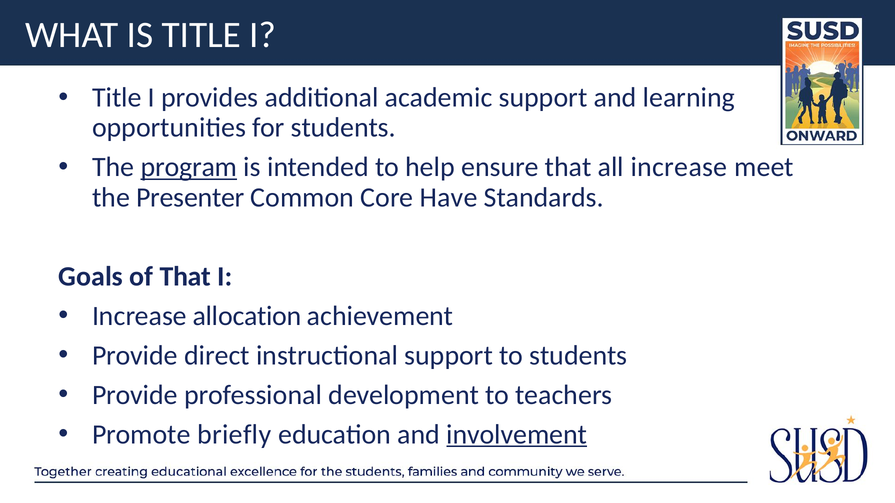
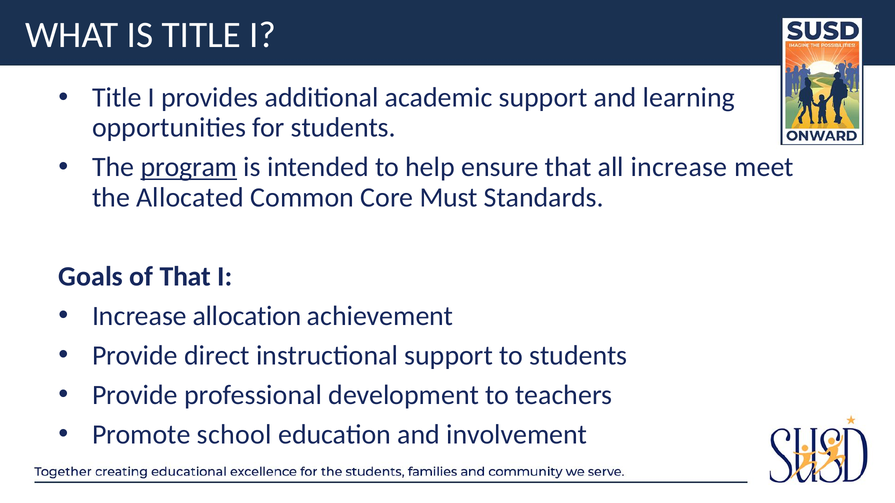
Presenter: Presenter -> Allocated (190, 198)
Have: Have -> Must (449, 198)
briefly: briefly -> school (234, 435)
involvement underline: present -> none (517, 435)
